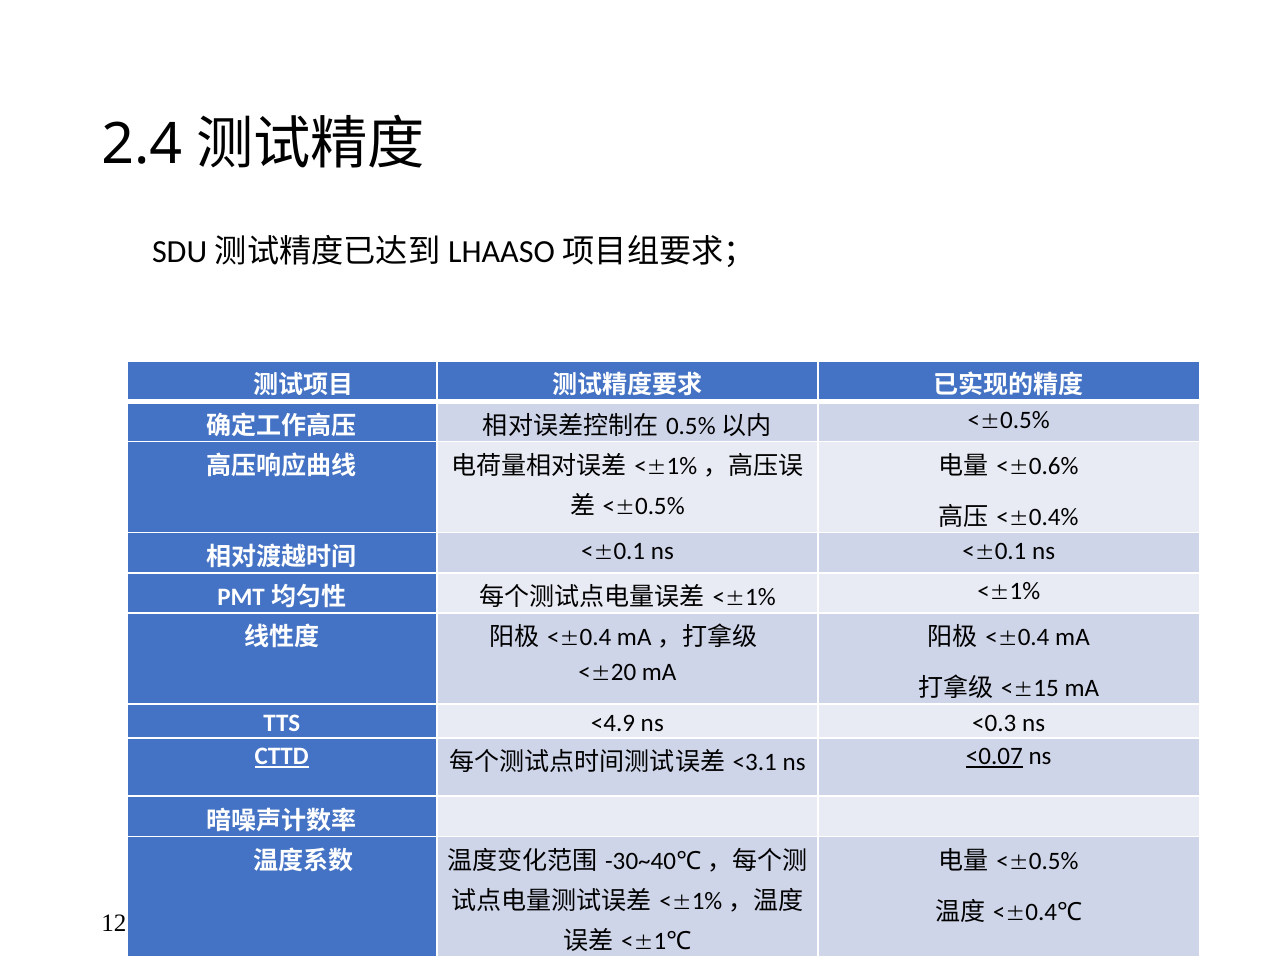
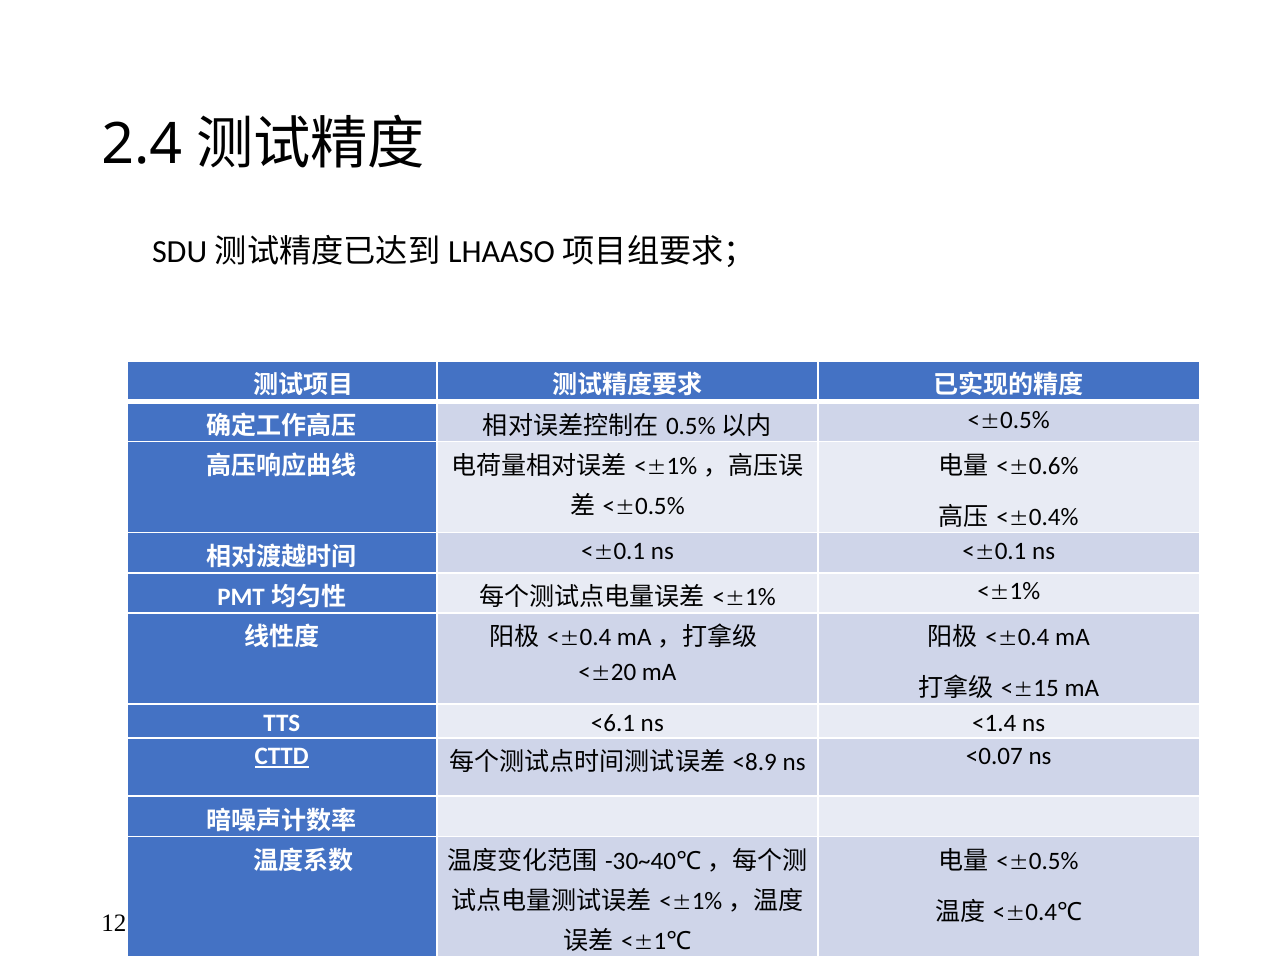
<4.9: <4.9 -> <6.1 (613, 723)
<0.3: <0.3 -> <1.4 (994, 723)
<3.1: <3.1 -> <8.9 (755, 762)
<0.07 underline: present -> none (994, 756)
